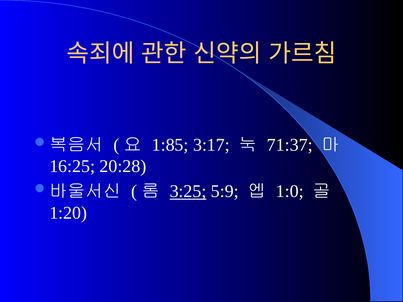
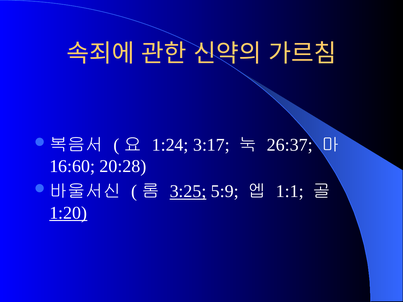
1:85: 1:85 -> 1:24 (170, 145)
71:37: 71:37 -> 26:37 (290, 145)
16:25: 16:25 -> 16:60 (72, 166)
1:0: 1:0 -> 1:1 (290, 192)
1:20 underline: none -> present (68, 213)
